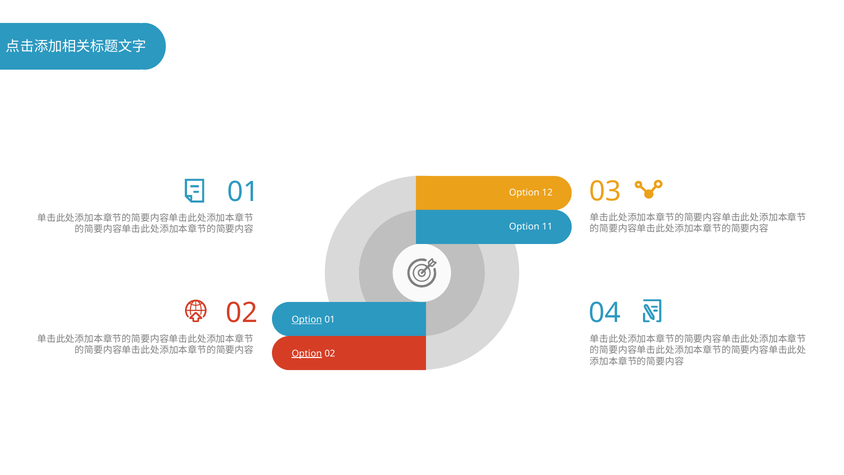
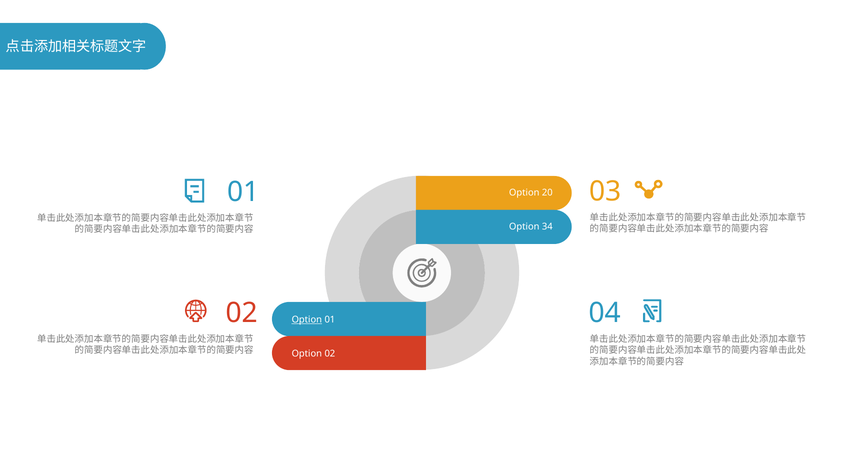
12: 12 -> 20 (547, 193)
11: 11 -> 34 (547, 227)
Option underline: present -> none (307, 353)
